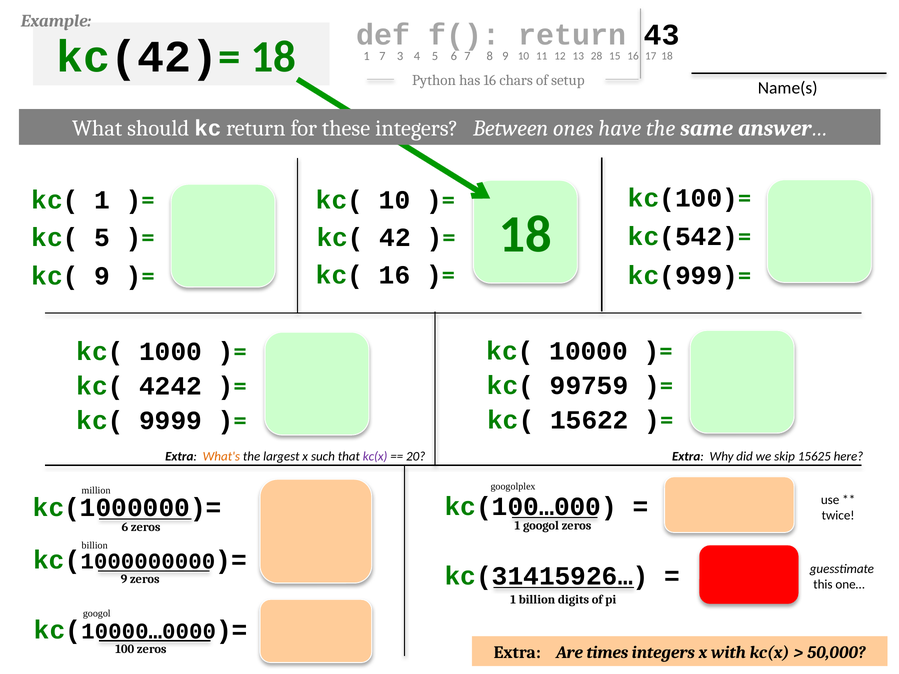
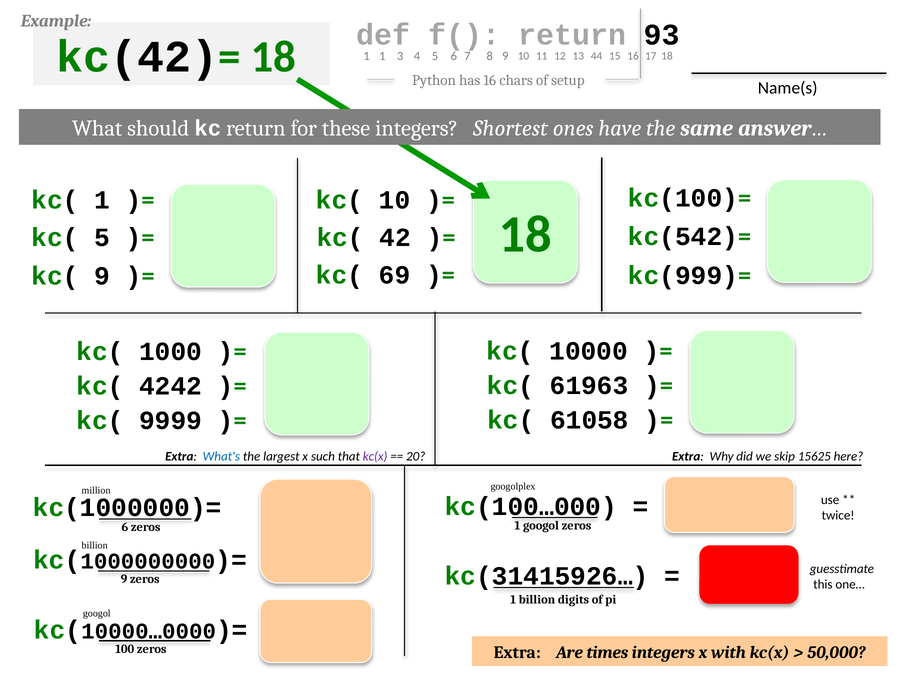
43: 43 -> 93 (662, 35)
1 7: 7 -> 1 (382, 56)
28: 28 -> 44 (597, 56)
Between: Between -> Shortest (510, 129)
kc( 16: 16 -> 69 (395, 275)
99759: 99759 -> 61963 (589, 386)
15622: 15622 -> 61058 (589, 420)
What's colour: orange -> blue (221, 456)
